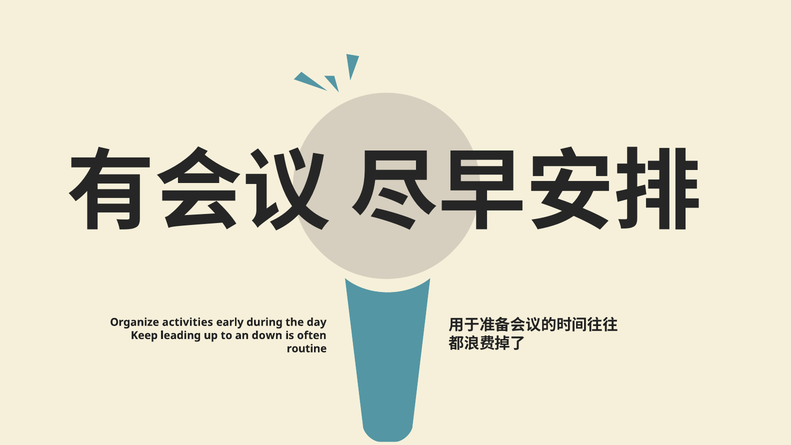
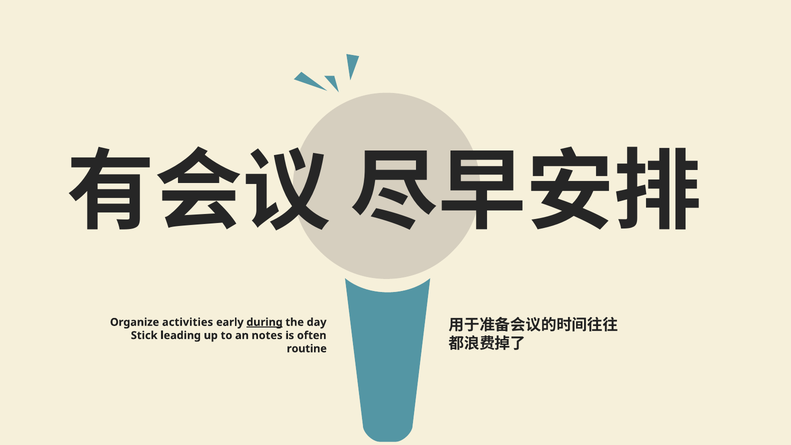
during underline: none -> present (265, 322)
Keep: Keep -> Stick (144, 335)
down: down -> notes (267, 335)
